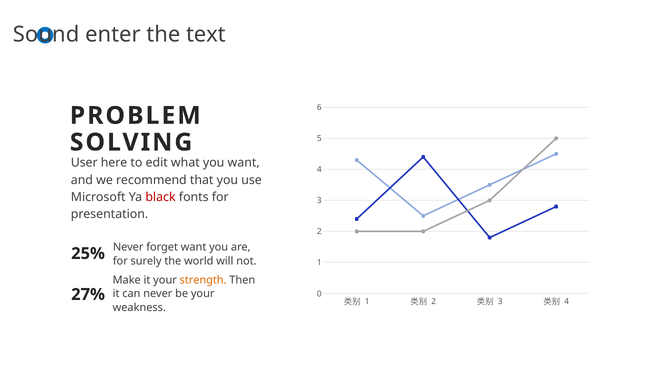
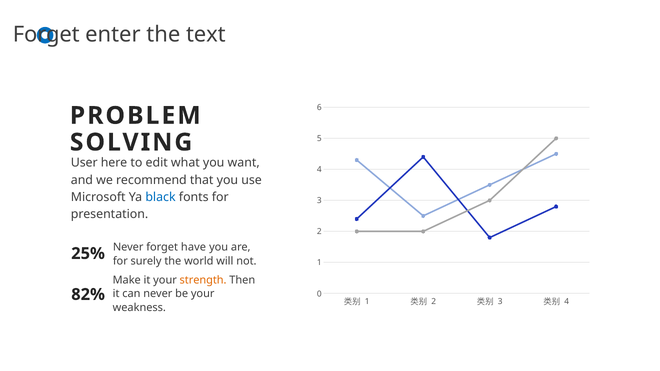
Sound: Sound -> Forget (46, 34)
black colour: red -> blue (161, 197)
forget want: want -> have (194, 247)
27%: 27% -> 82% (88, 295)
